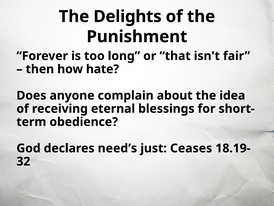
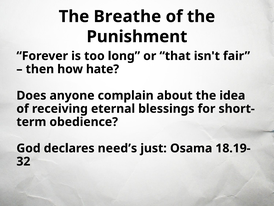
Delights: Delights -> Breathe (127, 16)
Ceases: Ceases -> Osama (191, 148)
